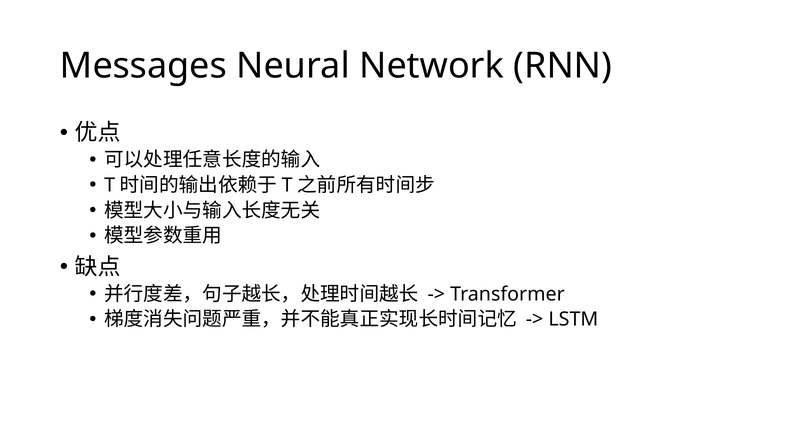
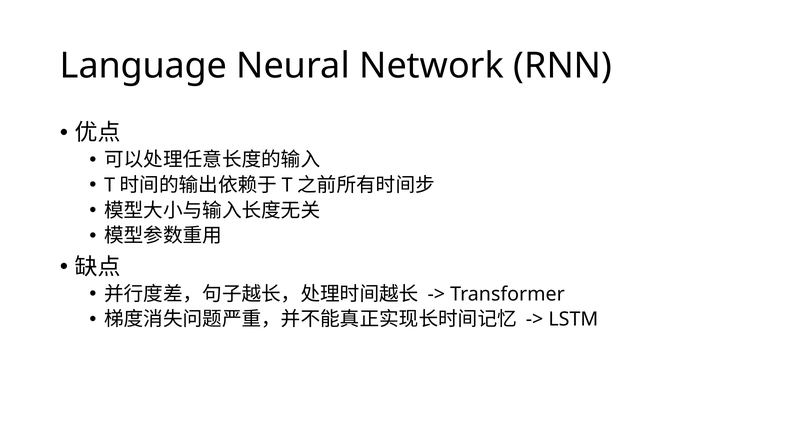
Messages: Messages -> Language (143, 66)
